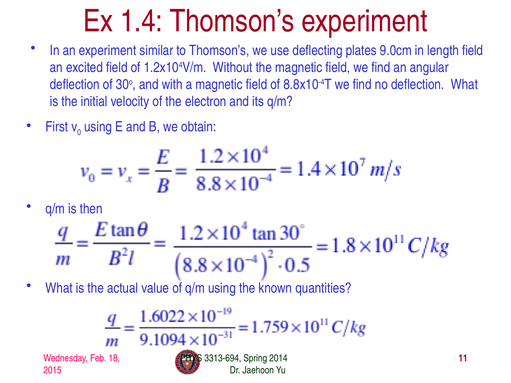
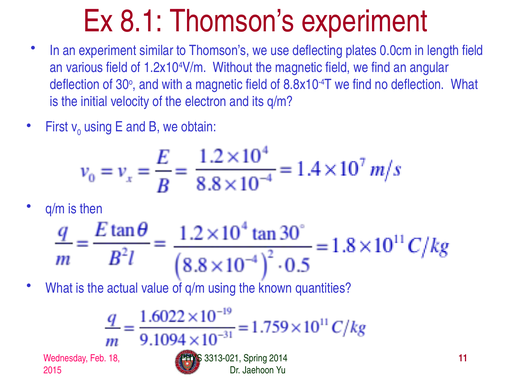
1.4: 1.4 -> 8.1 (141, 21)
9.0cm: 9.0cm -> 0.0cm (396, 50)
excited: excited -> various (85, 67)
3313-694: 3313-694 -> 3313-021 (223, 358)
